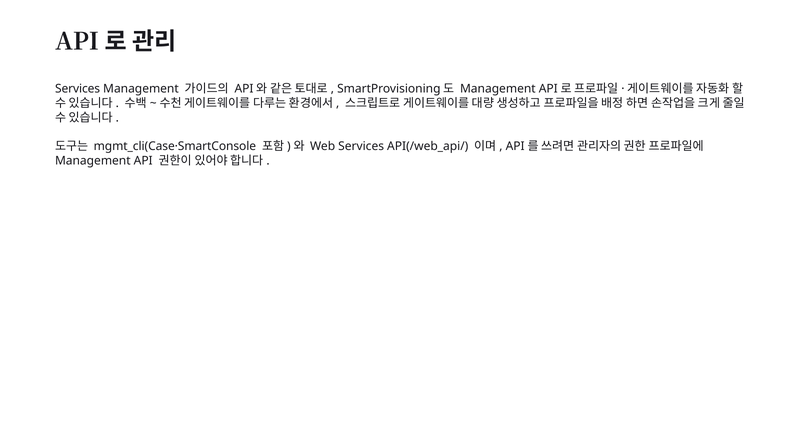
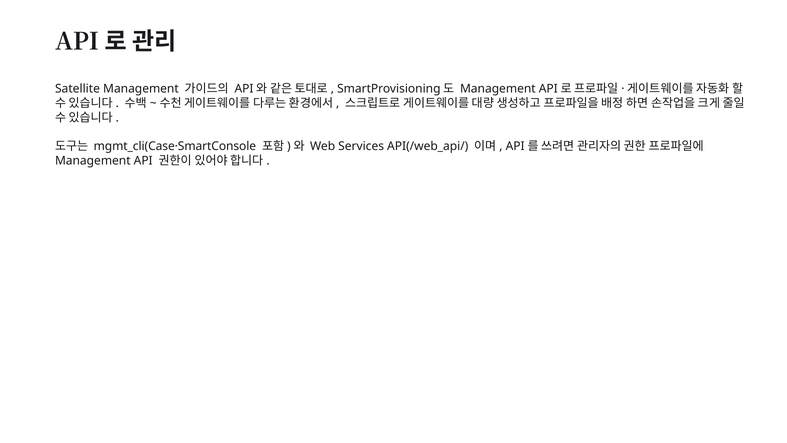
Services: Services -> Satellite (78, 89)
